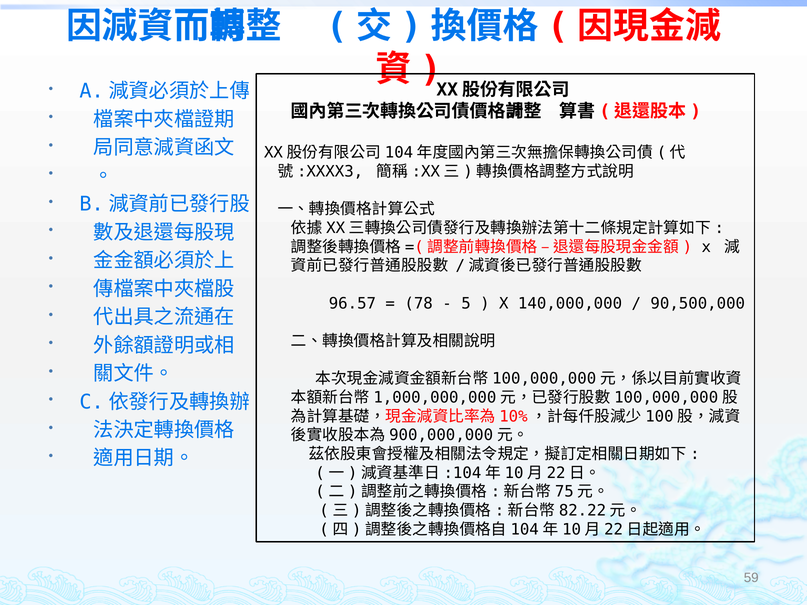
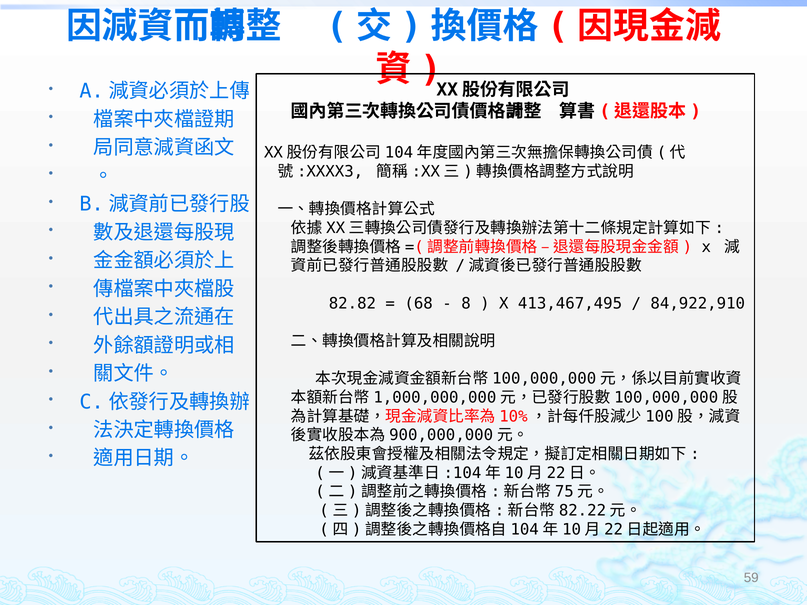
96.57: 96.57 -> 82.82 (352, 304)
78: 78 -> 68 (419, 304)
5: 5 -> 8 (466, 304)
140,000,000: 140,000,000 -> 413,467,495 (570, 304)
90,500,000: 90,500,000 -> 84,922,910 (698, 304)
